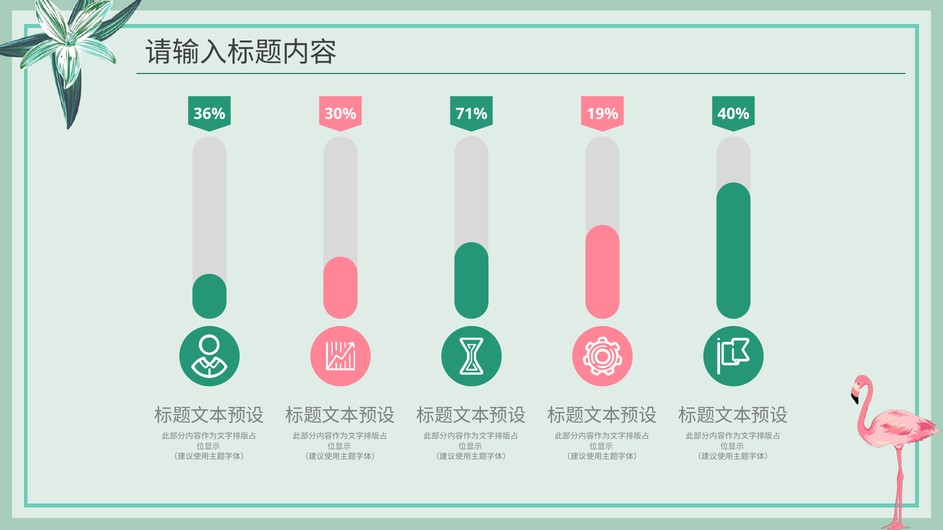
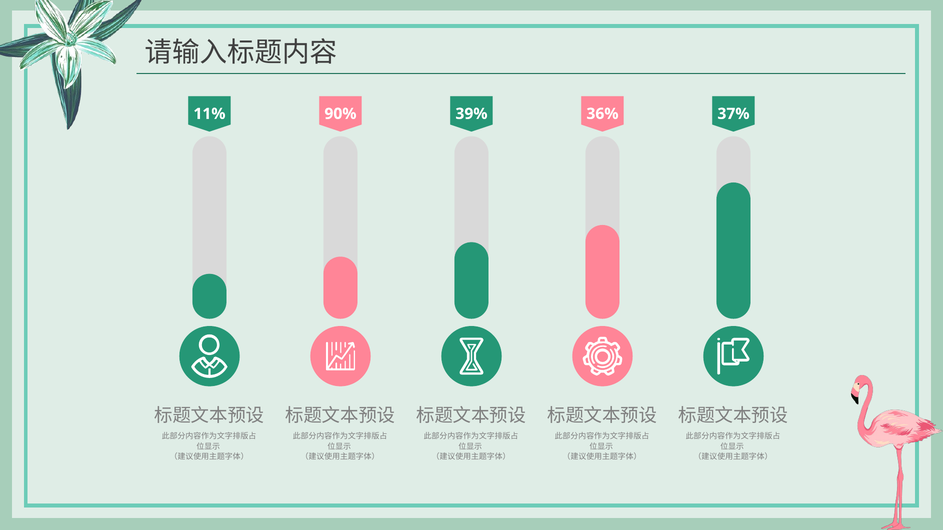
36%: 36% -> 11% (209, 114)
30%: 30% -> 90% (340, 114)
71%: 71% -> 39% (471, 114)
19%: 19% -> 36% (602, 114)
40%: 40% -> 37% (733, 114)
